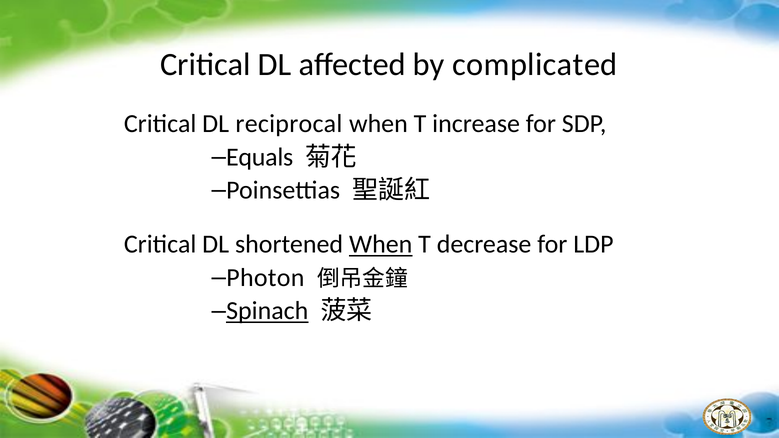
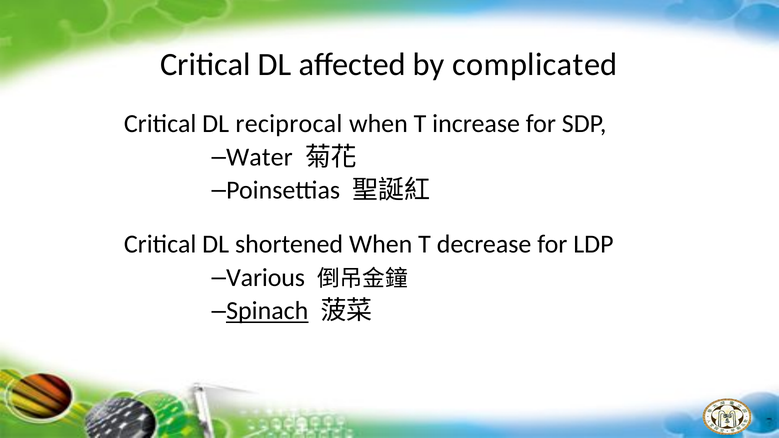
Equals: Equals -> Water (259, 157)
When underline: present -> none (381, 244)
Photon: Photon -> Various (266, 278)
